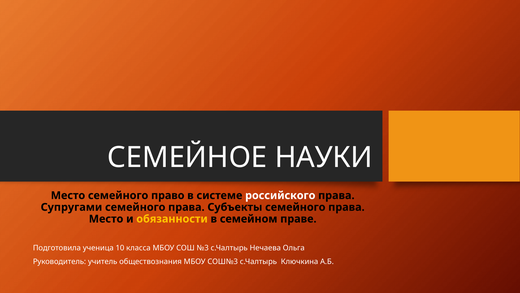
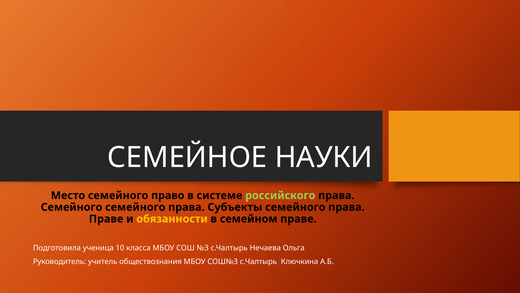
российского colour: white -> light green (280, 195)
Супругами: Супругами -> Семейного (71, 207)
Место: Место -> Праве (106, 219)
